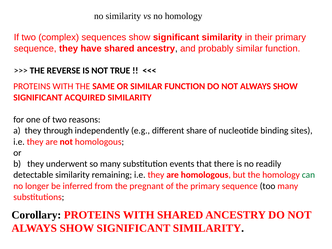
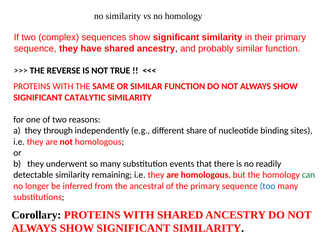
ACQUIRED: ACQUIRED -> CATALYTIC (85, 97)
pregnant: pregnant -> ancestral (147, 186)
too colour: black -> blue (268, 186)
